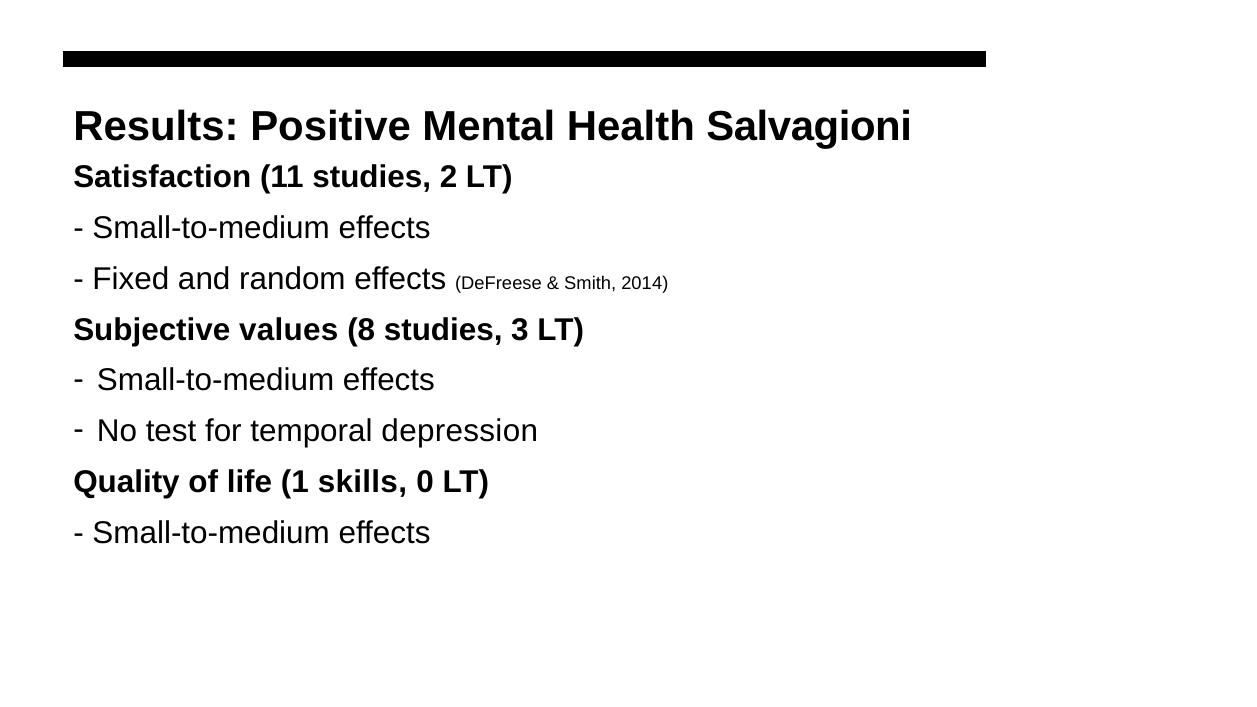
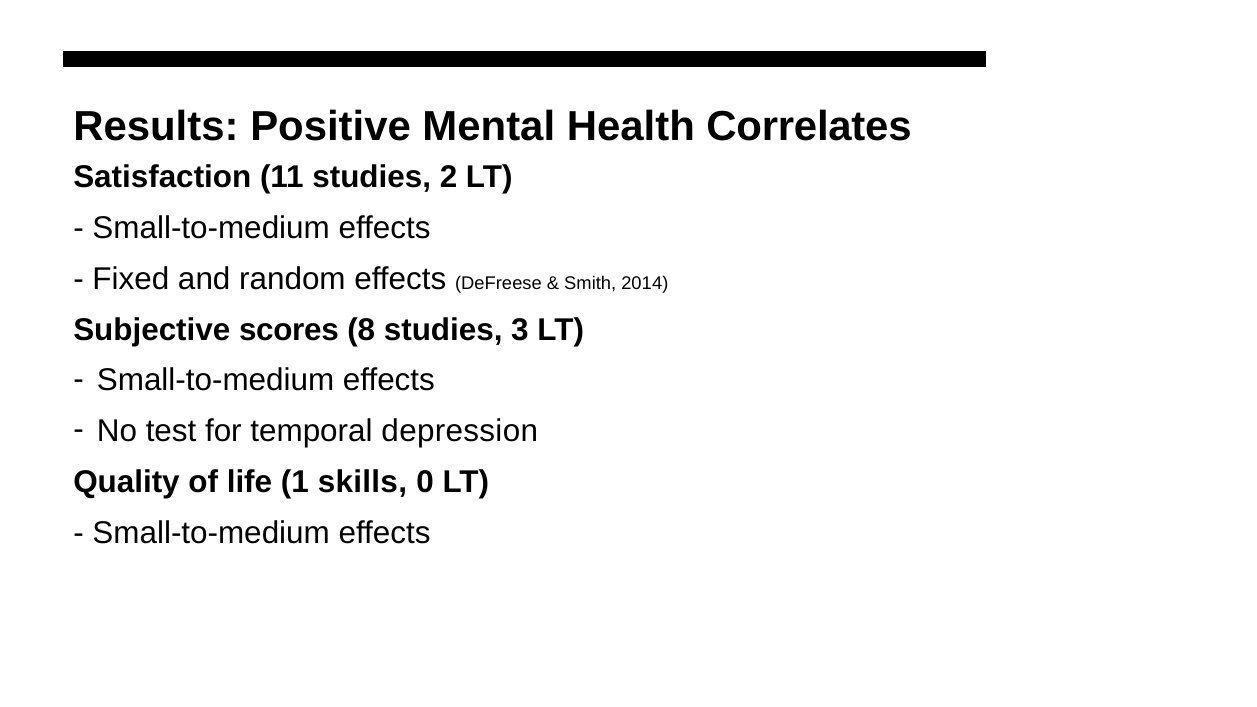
Salvagioni: Salvagioni -> Correlates (809, 127)
values: values -> scores (289, 330)
